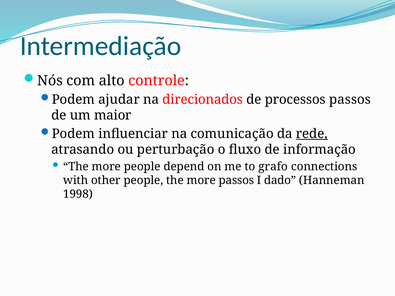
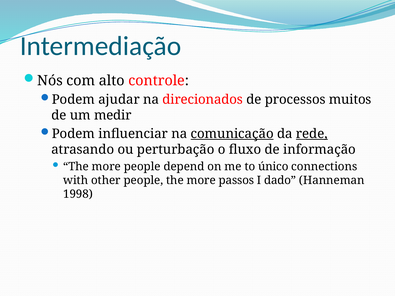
processos passos: passos -> muitos (350, 100)
maior: maior -> medir (113, 115)
comunicação underline: none -> present (232, 134)
grafo: grafo -> único (273, 167)
